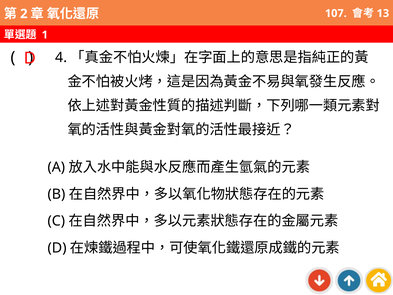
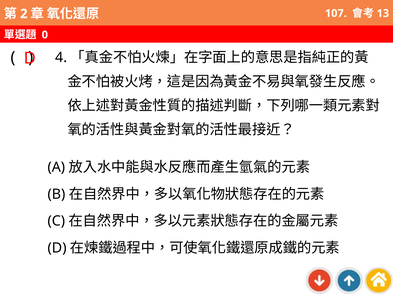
1: 1 -> 0 (45, 35)
